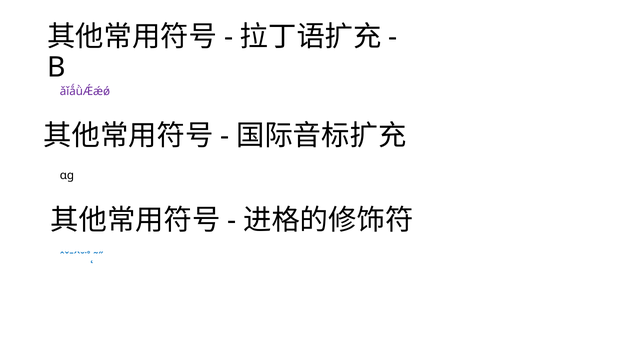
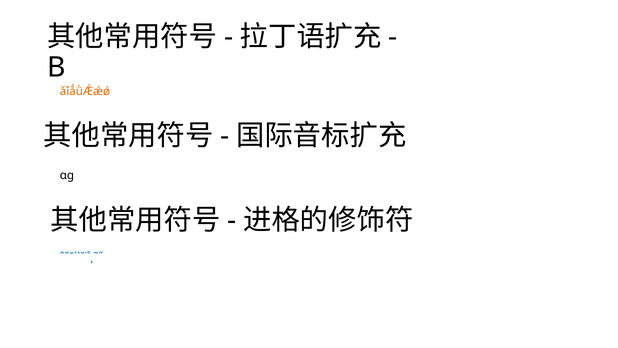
ǎǐǻǜǼǽǿ colour: purple -> orange (85, 91)
